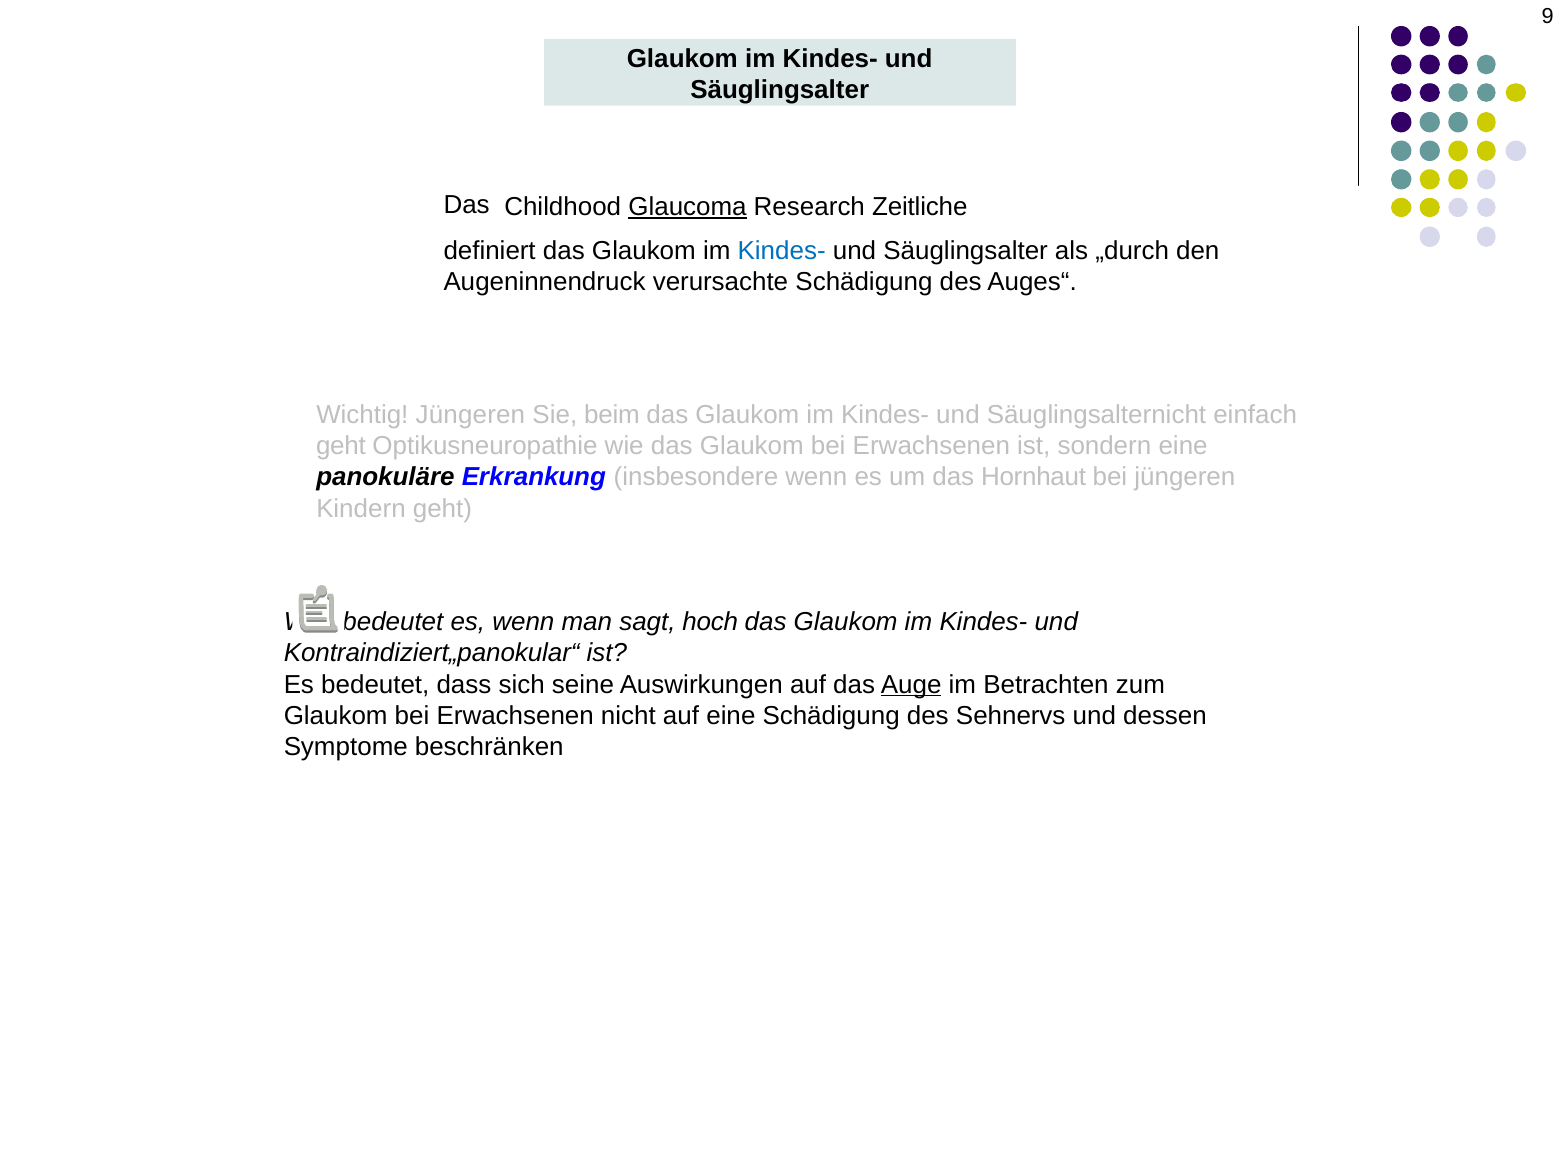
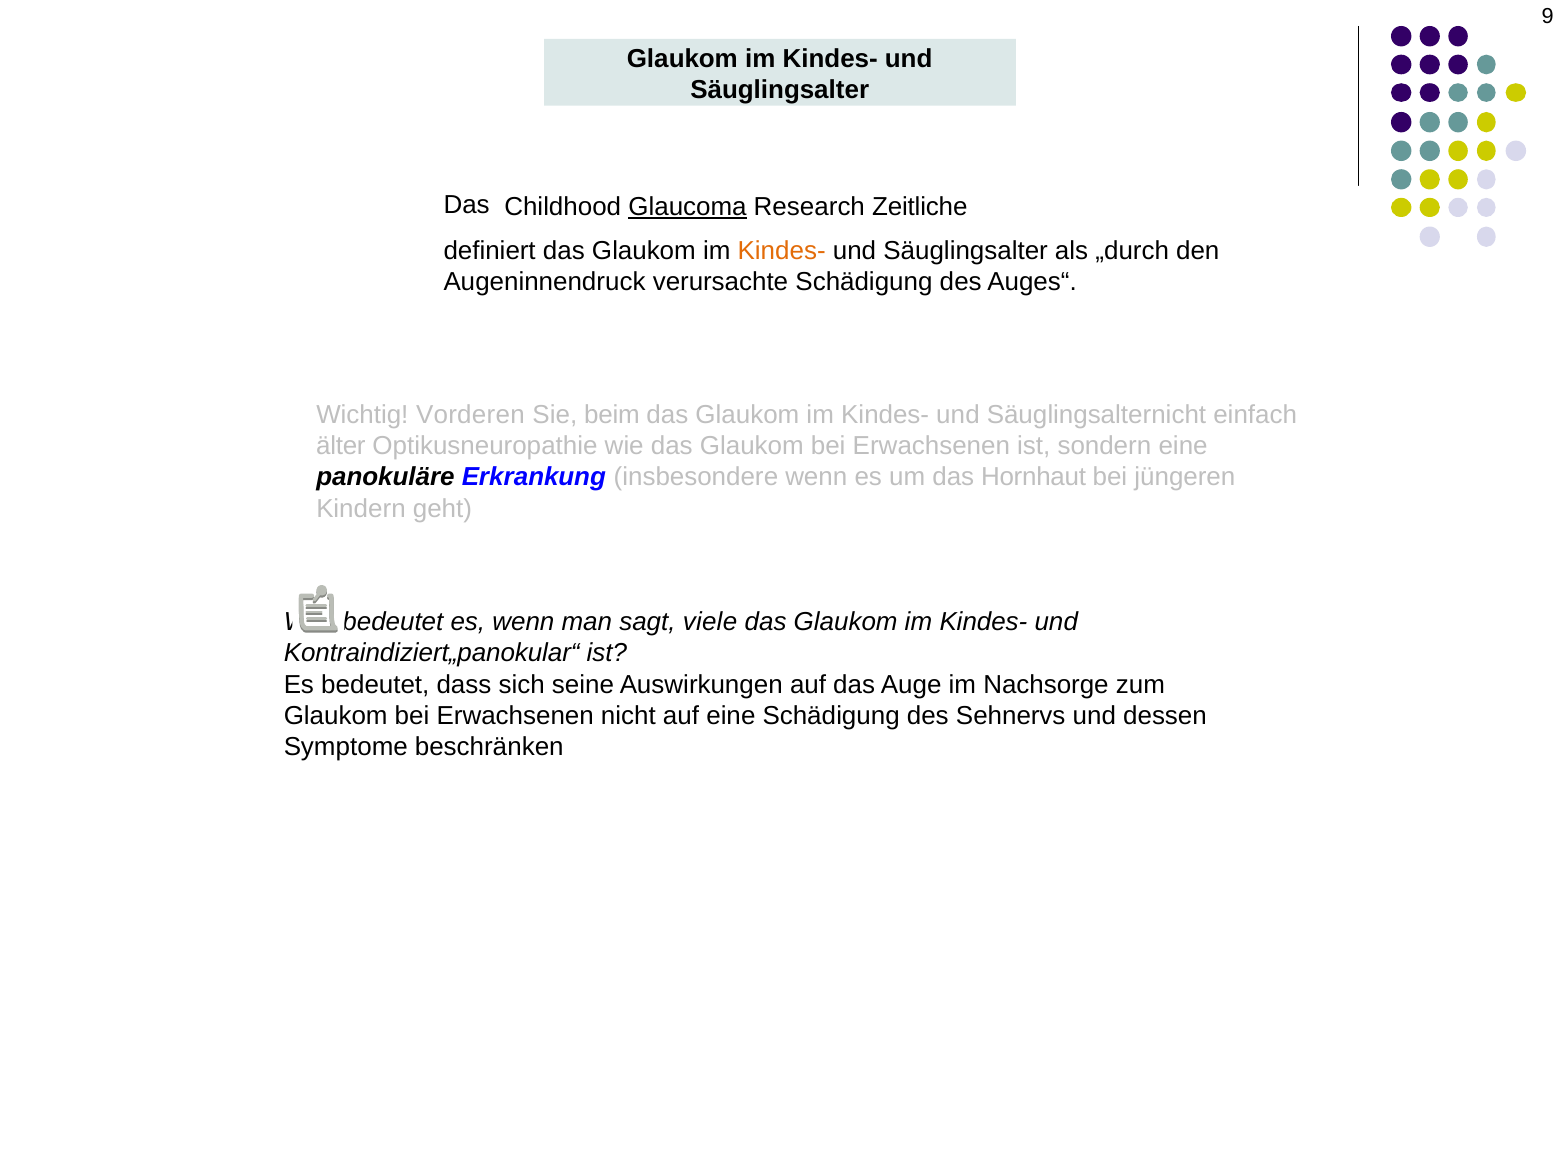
Kindes- colour: blue -> orange (782, 250)
Wichtig Jüngeren: Jüngeren -> Vorderen (470, 415)
geht: geht -> älter (341, 446)
hoch: hoch -> viele (710, 622)
Auge underline: present -> none (911, 685)
Betrachten: Betrachten -> Nachsorge (1046, 685)
